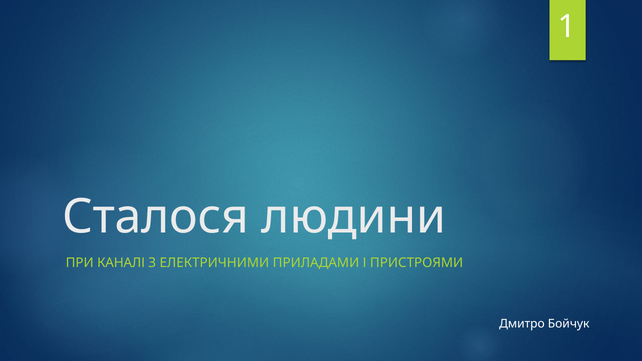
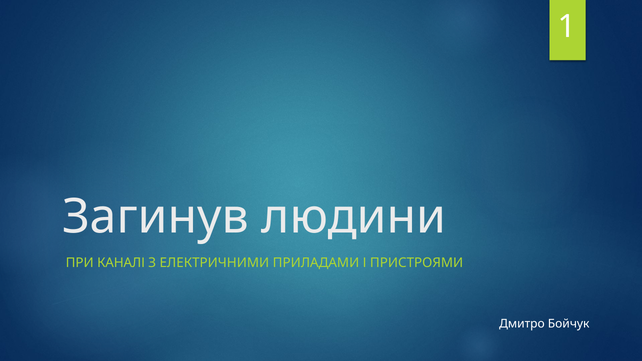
Сталося: Сталося -> Загинув (155, 217)
